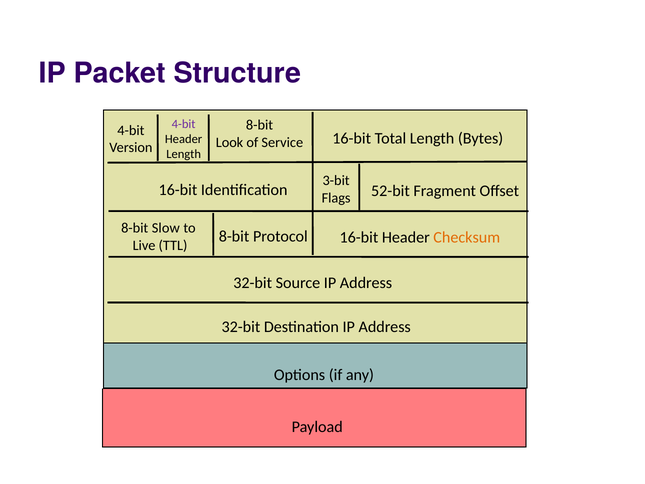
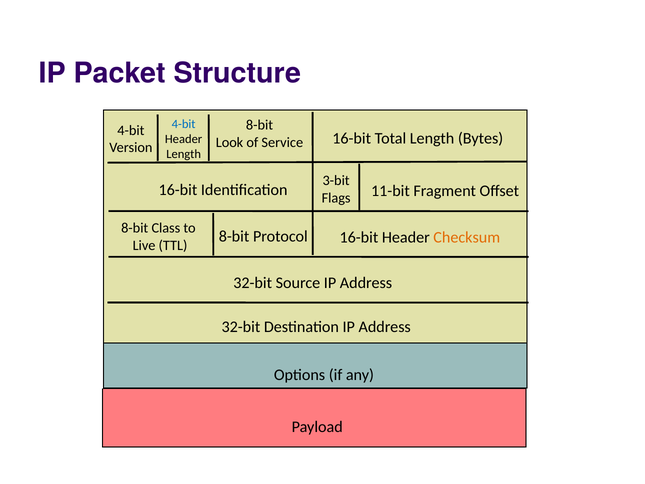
4-bit colour: purple -> blue (184, 124)
52-bit: 52-bit -> 11-bit (390, 191)
Slow: Slow -> Class (166, 228)
